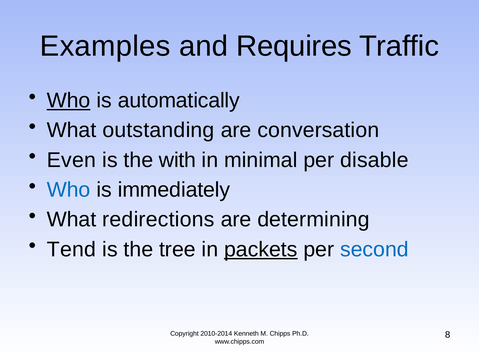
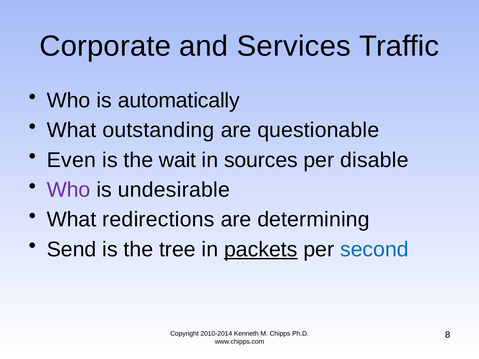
Examples: Examples -> Corporate (105, 46)
Requires: Requires -> Services (294, 46)
Who underline: present -> none (69, 100)
conversation: conversation -> questionable (318, 130)
with: with -> wait (178, 160)
minimal: minimal -> sources (261, 160)
Who colour: blue -> purple (69, 190)
immediately: immediately -> undesirable (174, 190)
Tend: Tend -> Send (72, 250)
